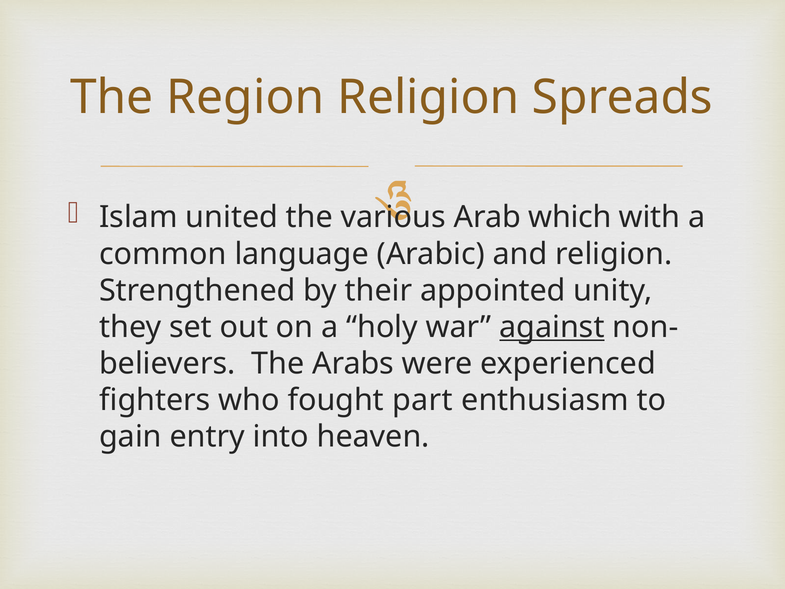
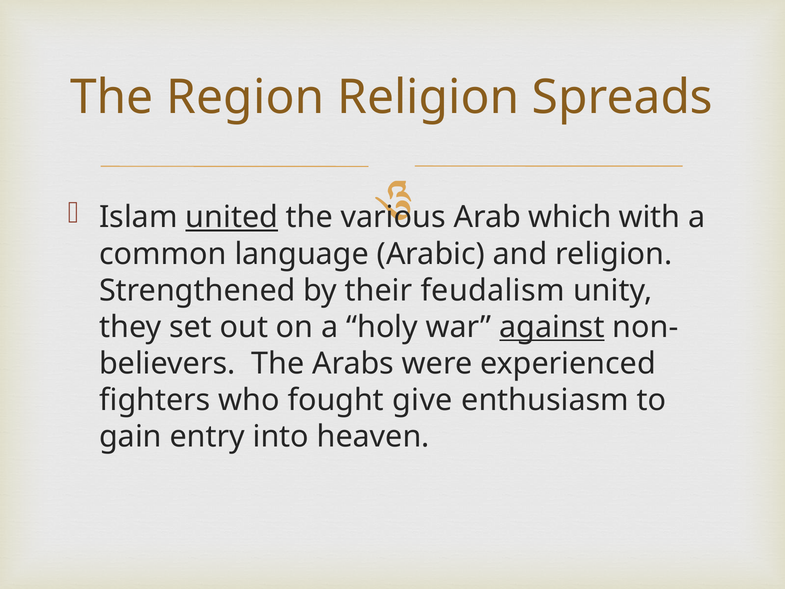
united underline: none -> present (232, 217)
appointed: appointed -> feudalism (493, 290)
part: part -> give (422, 400)
